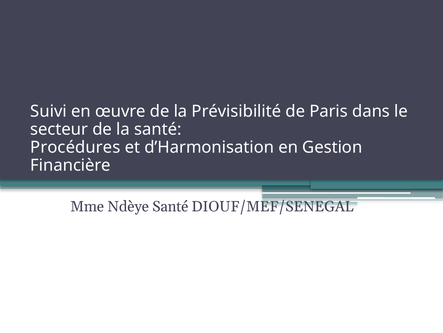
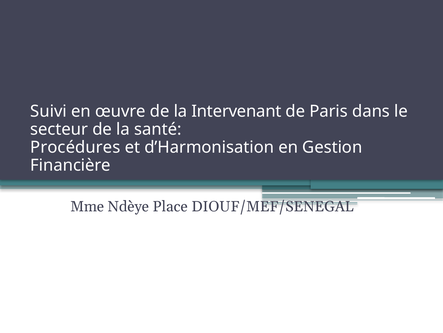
Prévisibilité: Prévisibilité -> Intervenant (236, 111)
Ndèye Santé: Santé -> Place (170, 206)
